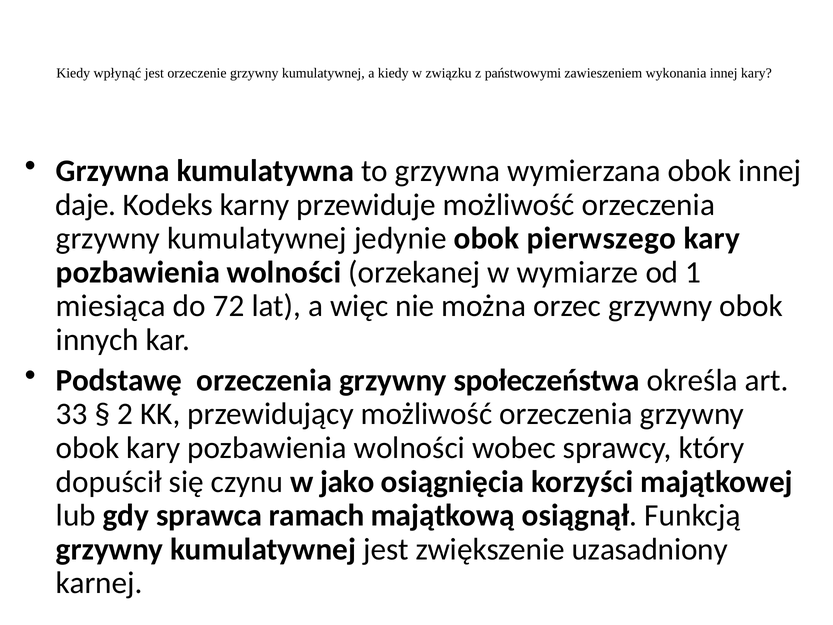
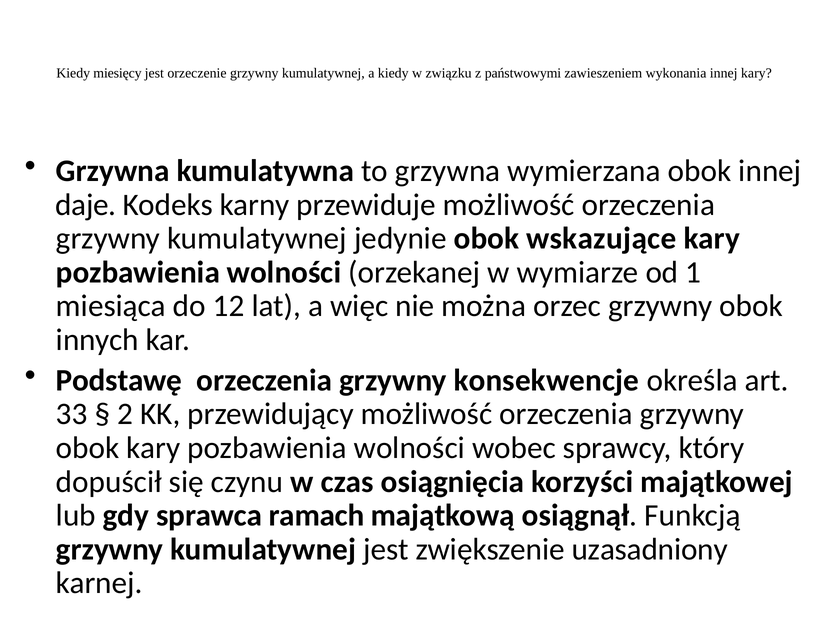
wpłynąć: wpłynąć -> miesięcy (117, 73)
pierwszego: pierwszego -> wskazujące (601, 238)
72: 72 -> 12 (229, 306)
społeczeństwa: społeczeństwa -> konsekwencje (546, 380)
jako: jako -> czas (347, 482)
